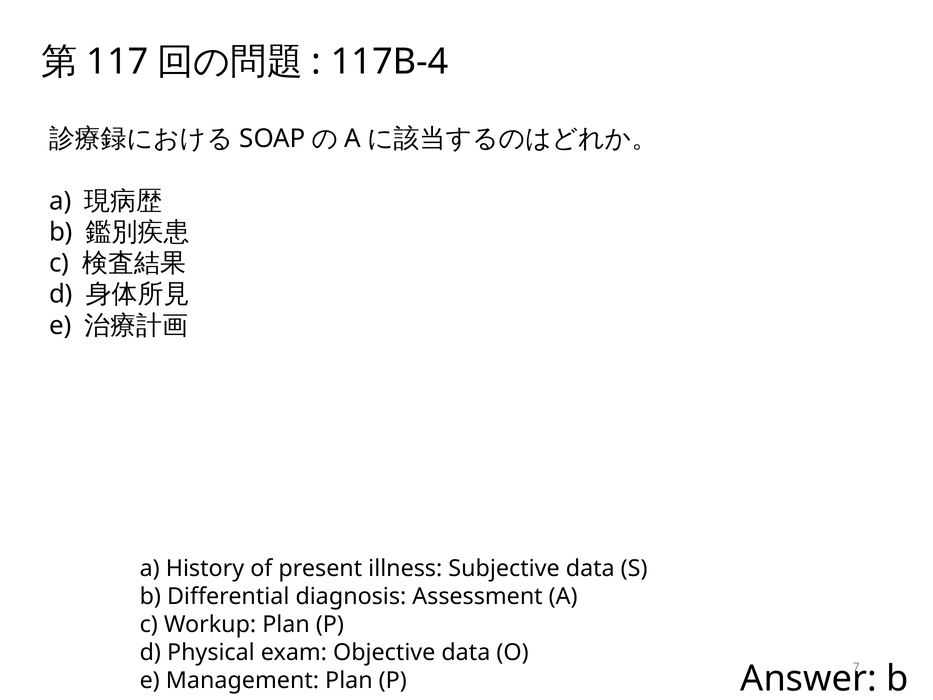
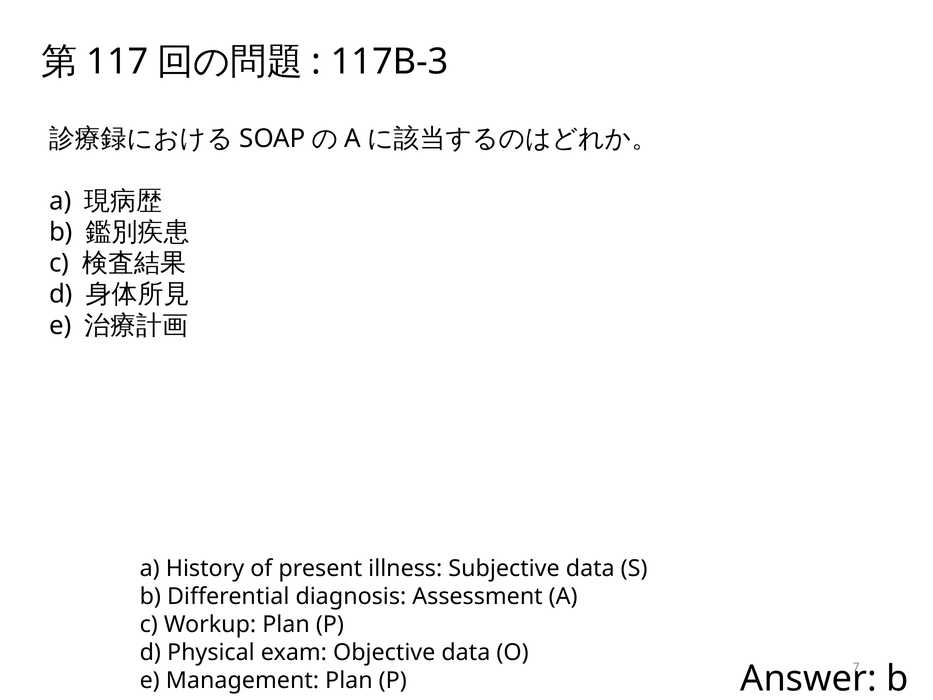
117B-4: 117B-4 -> 117B-3 (390, 62)
